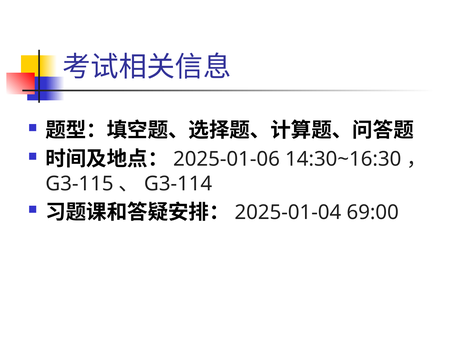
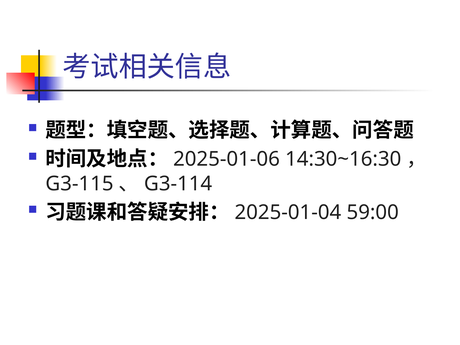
69:00: 69:00 -> 59:00 (373, 212)
